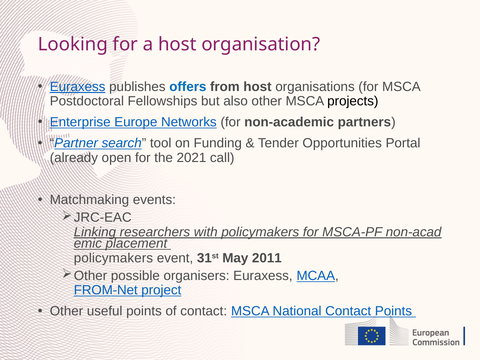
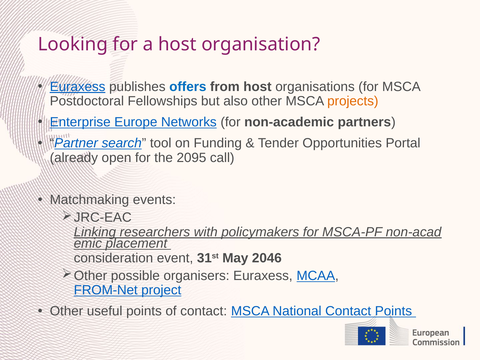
projects colour: black -> orange (353, 101)
2021: 2021 -> 2095 (191, 158)
policymakers: policymakers -> consideration (113, 258)
2011: 2011 -> 2046 (267, 258)
